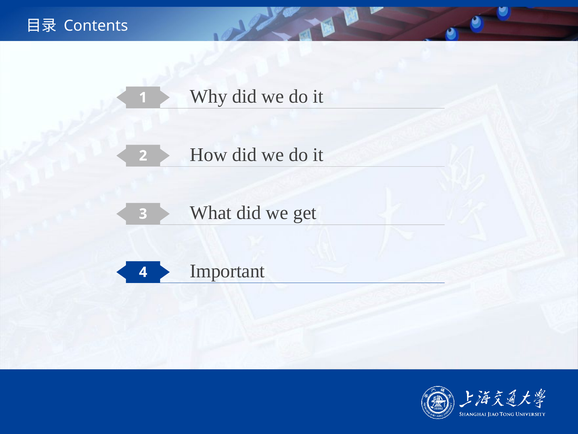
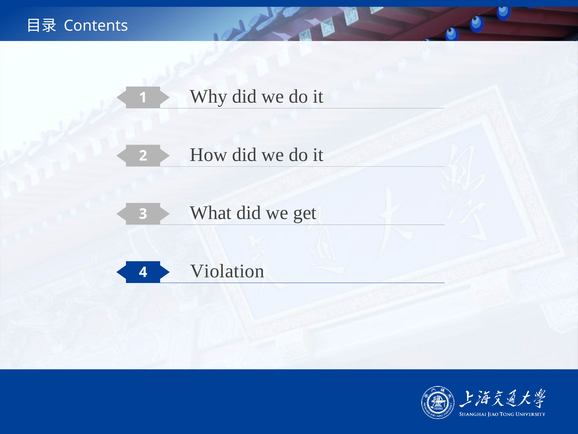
Important: Important -> Violation (227, 271)
